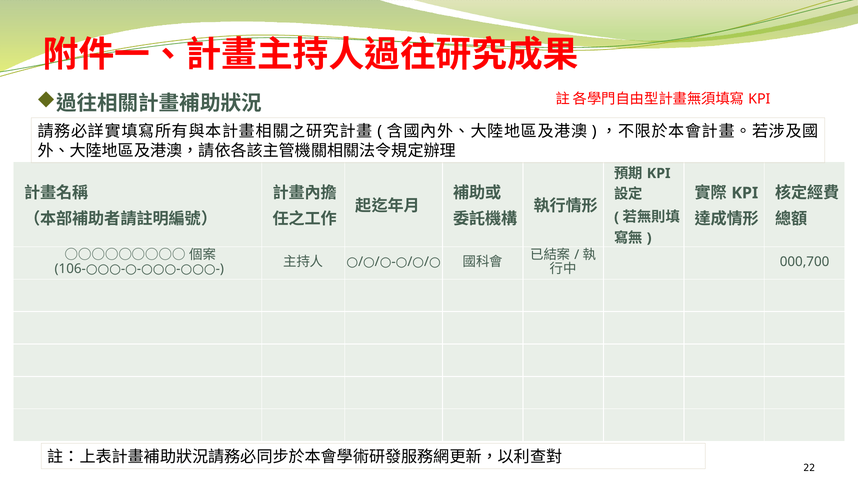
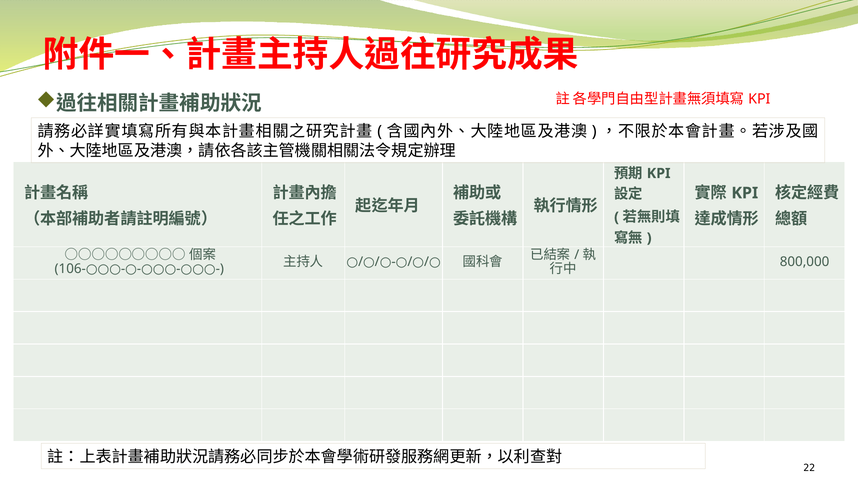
000,700: 000,700 -> 800,000 (805, 262)
